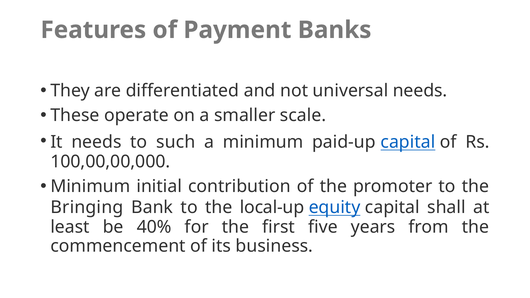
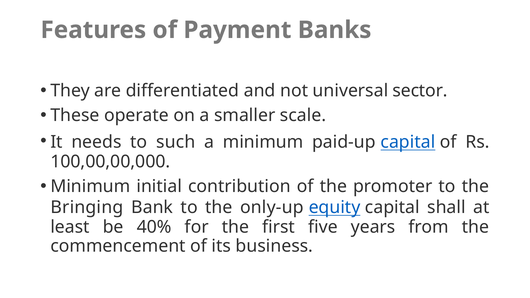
universal needs: needs -> sector (420, 91)
local-up: local-up -> only-up (272, 207)
